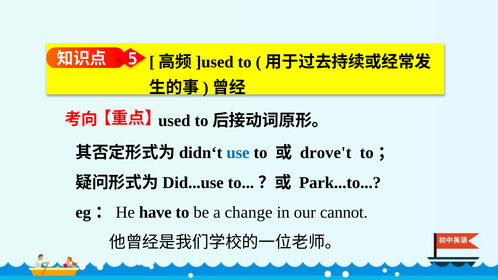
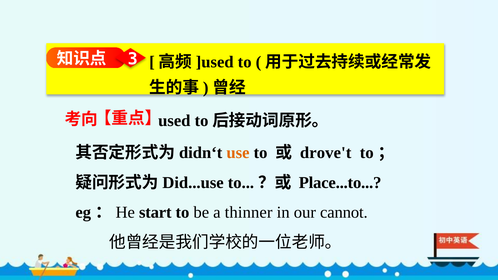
5: 5 -> 3 (133, 59)
use colour: blue -> orange (238, 153)
Park...to: Park...to -> Place...to (340, 183)
have: have -> start (155, 213)
change: change -> thinner (249, 213)
